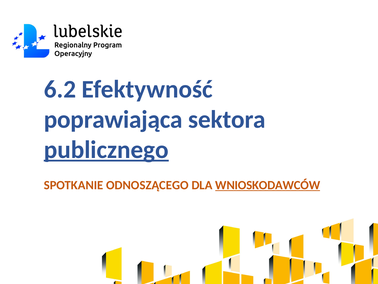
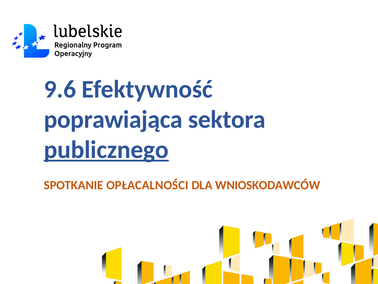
6.2: 6.2 -> 9.6 (60, 89)
ODNOSZĄCEGO: ODNOSZĄCEGO -> OPŁACALNOŚCI (147, 185)
WNIOSKODAWCÓW underline: present -> none (268, 185)
